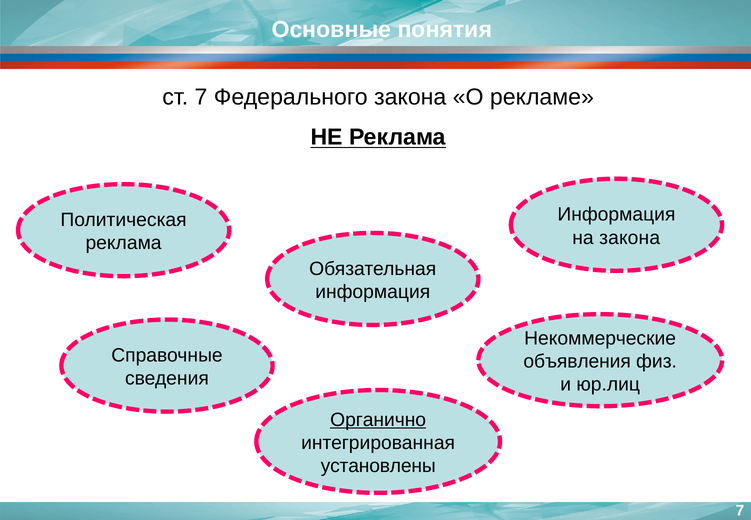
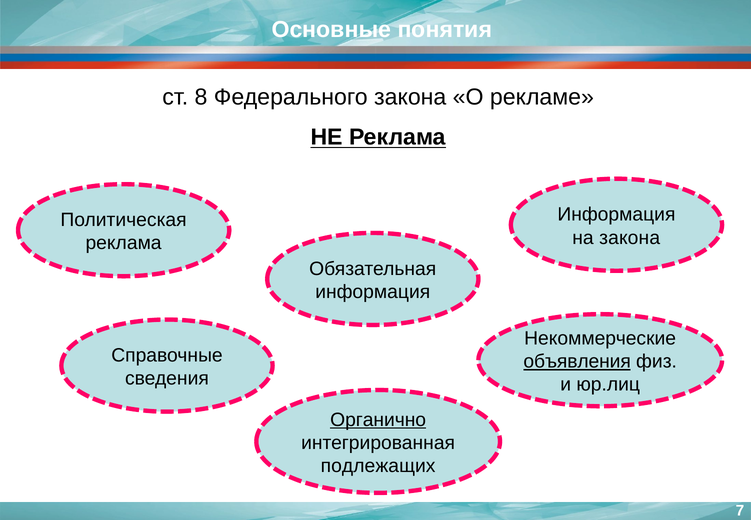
ст 7: 7 -> 8 (201, 97)
объявления underline: none -> present (577, 361)
установлены: установлены -> подлежащих (378, 466)
